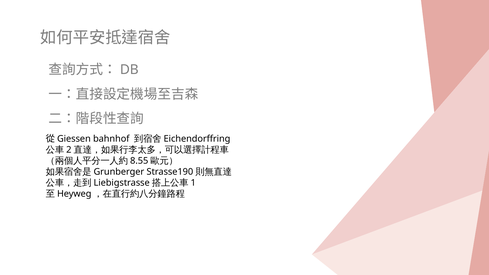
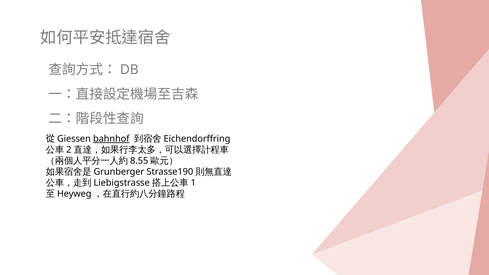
bahnhof underline: none -> present (111, 139)
